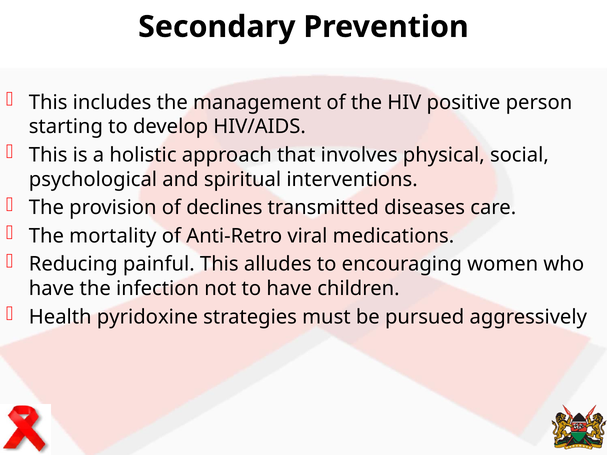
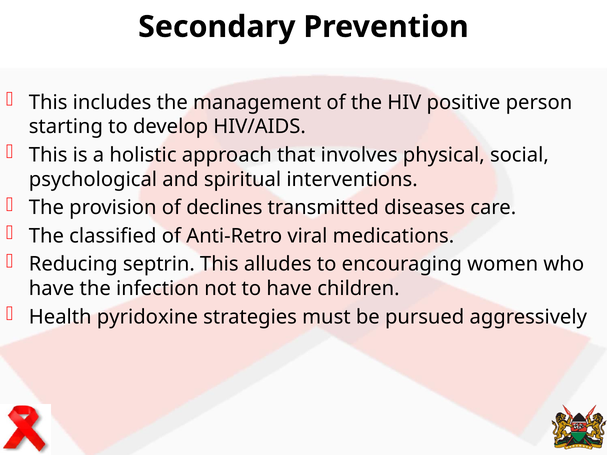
mortality: mortality -> classified (113, 236)
painful: painful -> septrin (159, 264)
